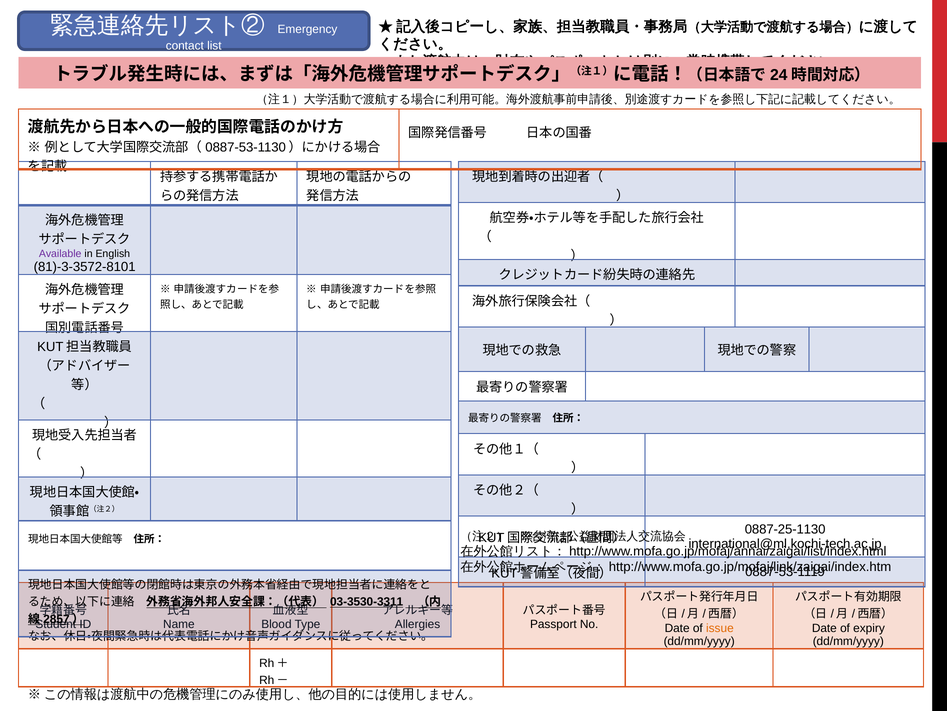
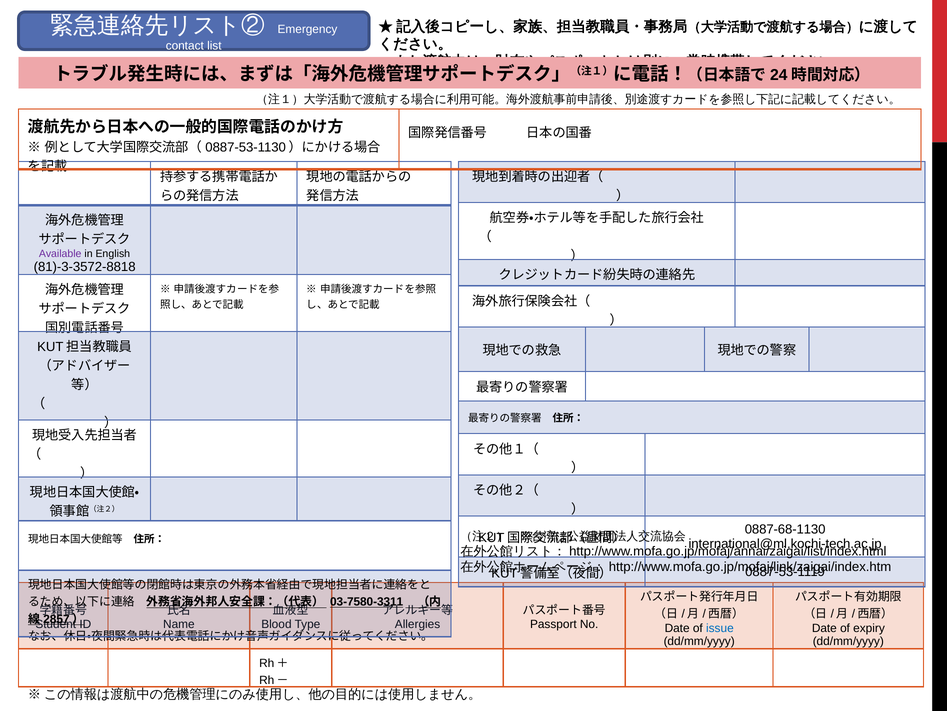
81)-3-3572-8101: 81)-3-3572-8101 -> 81)-3-3572-8818 (85, 267)
0887-25-1130: 0887-25-1130 -> 0887-68-1130 (785, 529)
03-3530-3311: 03-3530-3311 -> 03-7580-3311 (367, 601)
issue colour: orange -> blue (720, 628)
